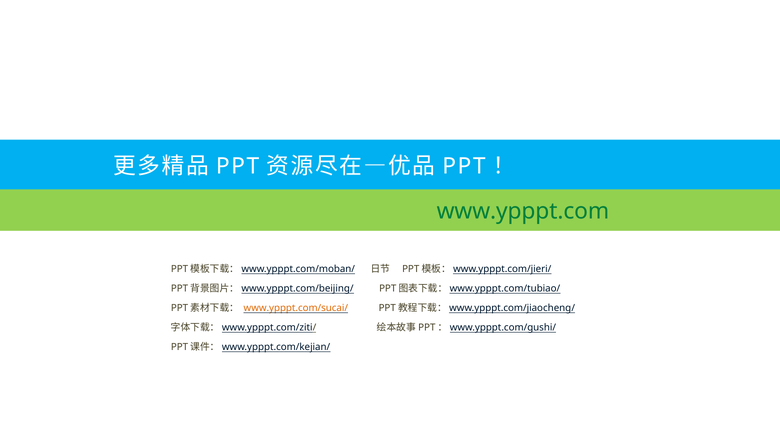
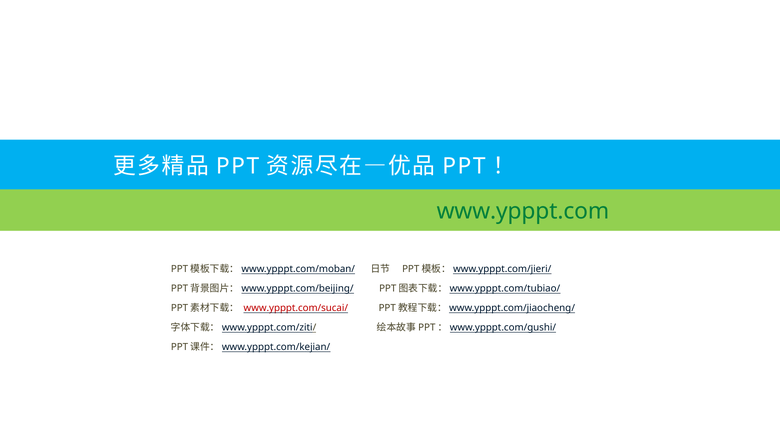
www.ypppt.com/sucai/ colour: orange -> red (296, 308)
